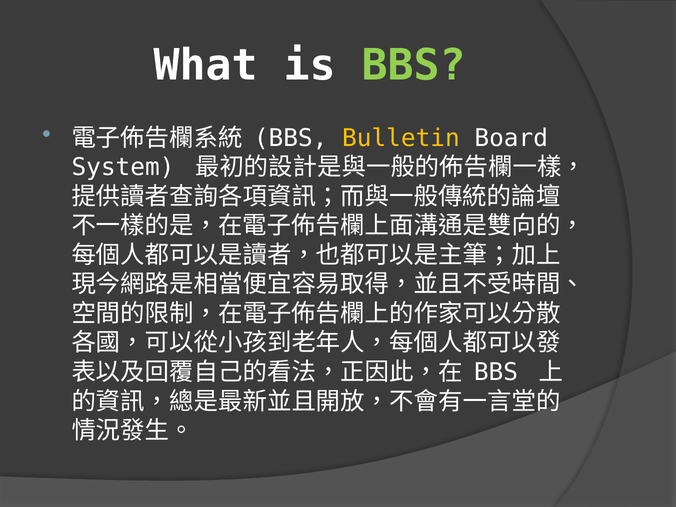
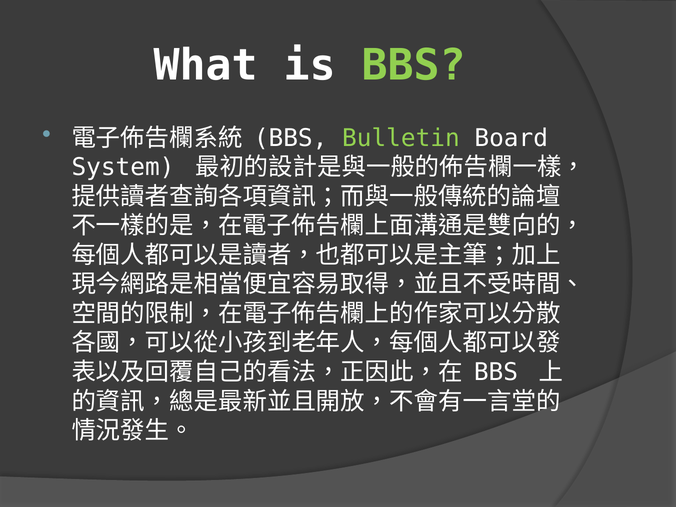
Bulletin colour: yellow -> light green (401, 138)
